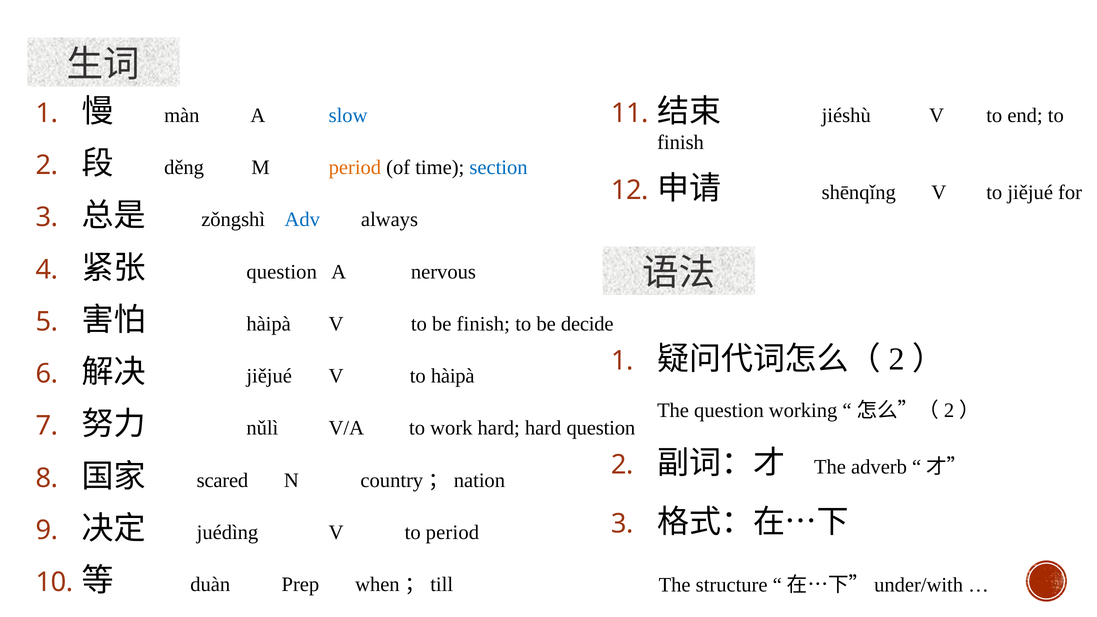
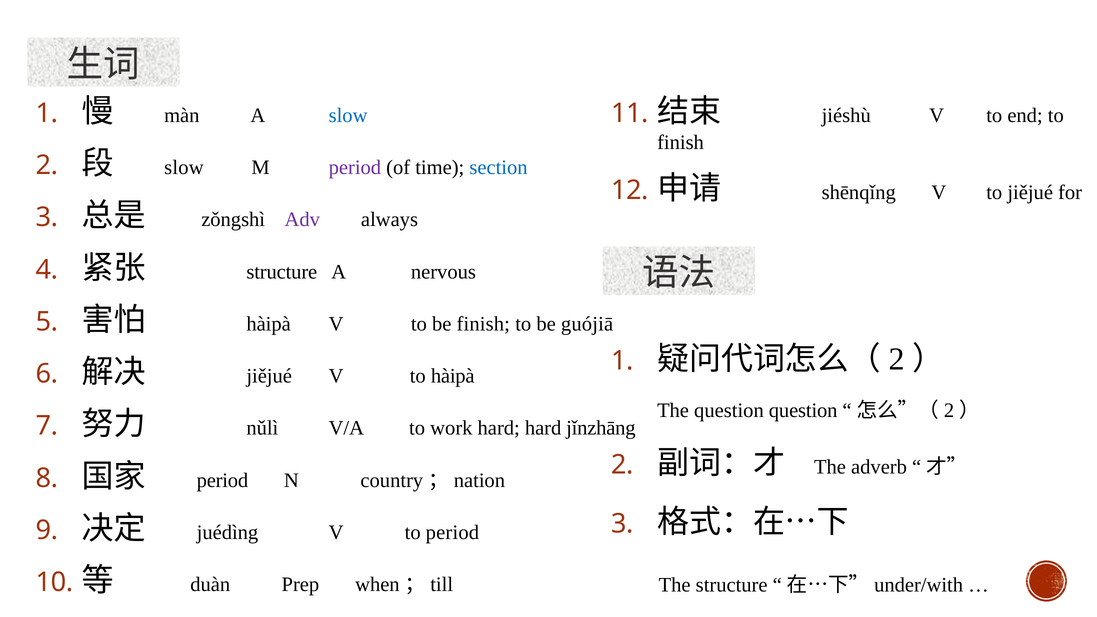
děng: děng -> slow (184, 168)
period colour: orange -> purple (355, 168)
Adv colour: blue -> purple (302, 220)
question: question -> structure (282, 272)
decide: decide -> guójiā (587, 324)
question working: working -> question (803, 410)
hard question: question -> jǐnzhāng (601, 428)
scared: scared -> period (222, 480)
